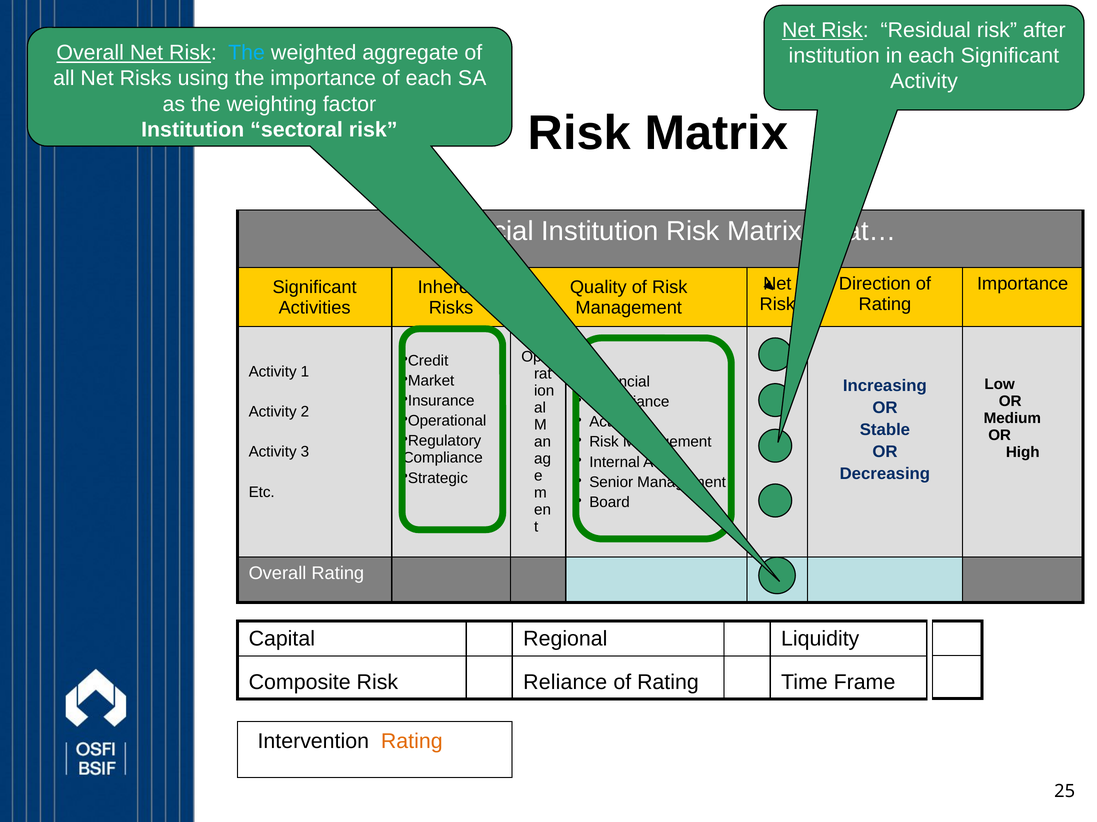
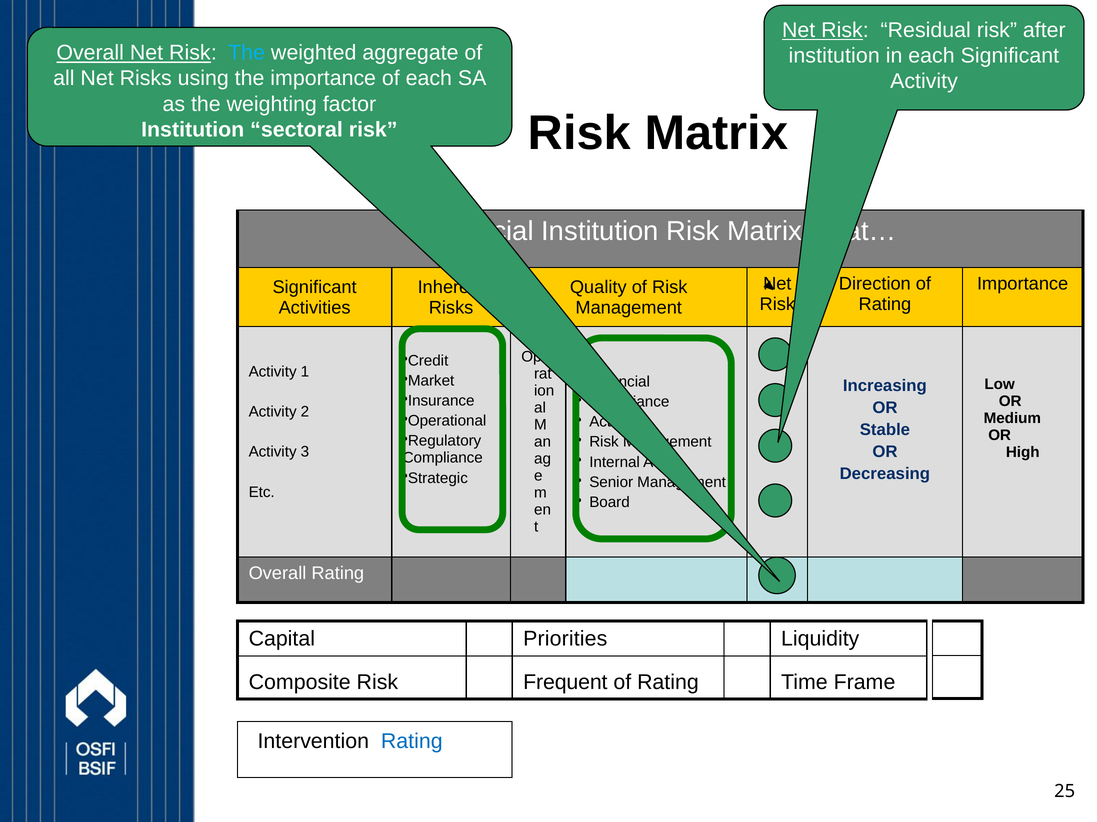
Regional: Regional -> Priorities (565, 639)
Reliance: Reliance -> Frequent (565, 683)
Rating colour: orange -> blue (412, 742)
